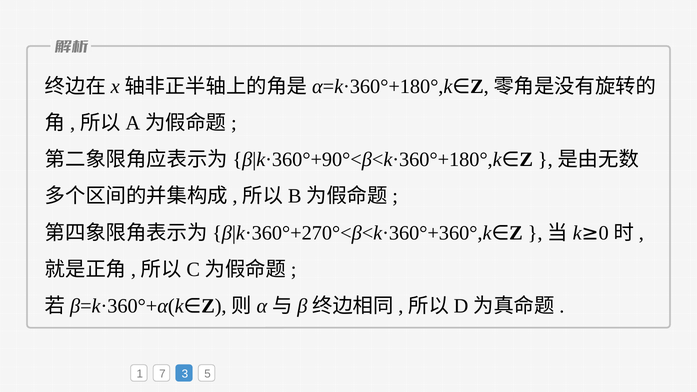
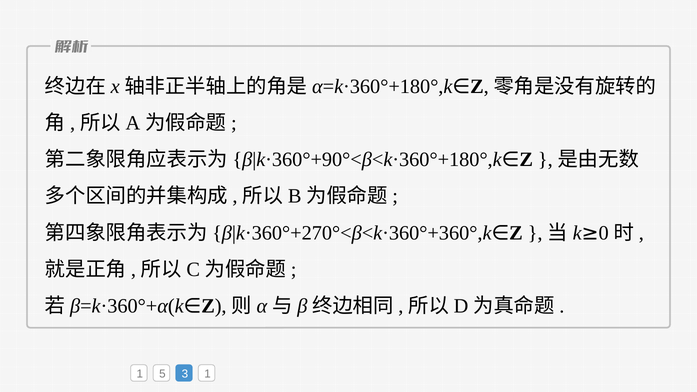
7: 7 -> 5 (162, 374)
3 5: 5 -> 1 (208, 374)
